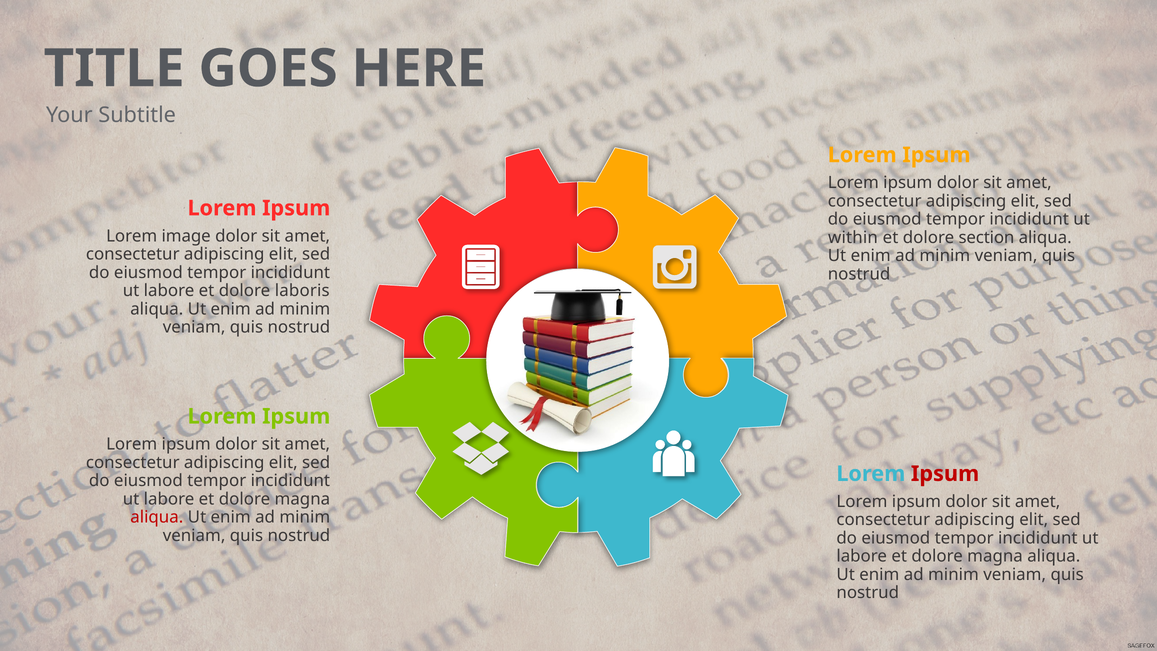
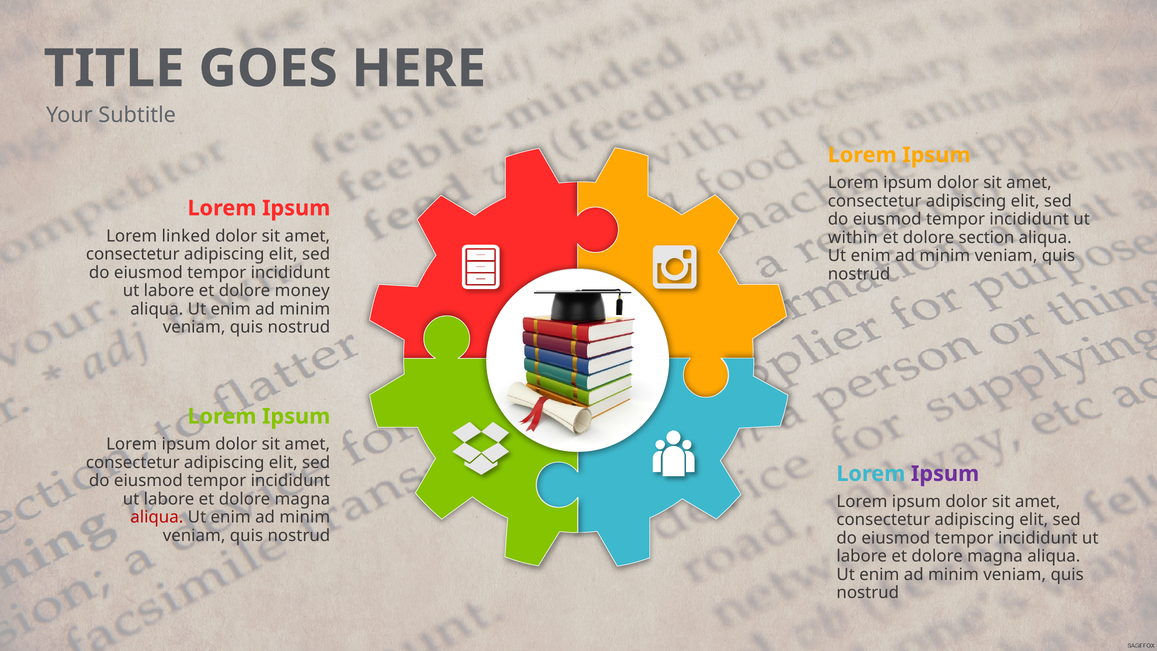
image: image -> linked (186, 236)
laboris: laboris -> money (302, 291)
Ipsum colour: red -> purple (945, 474)
